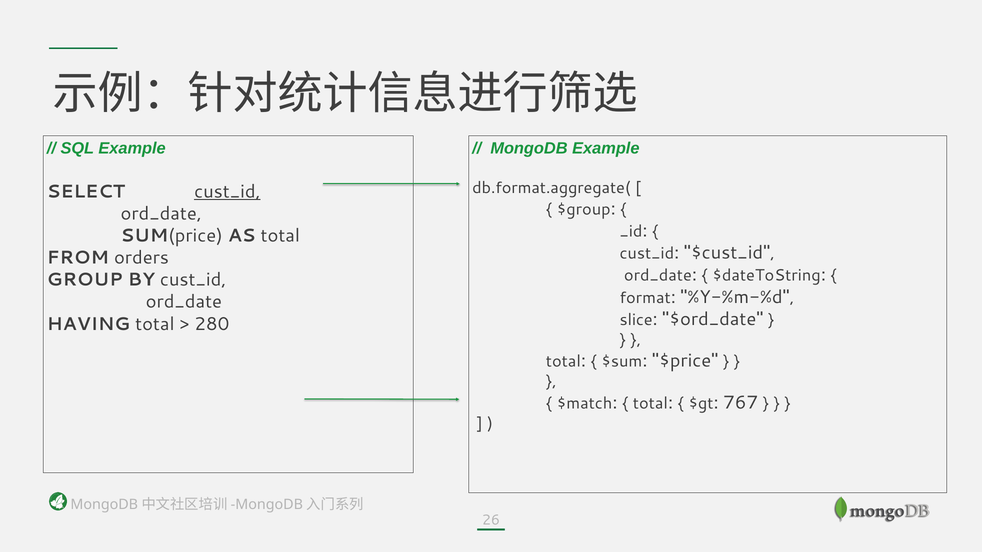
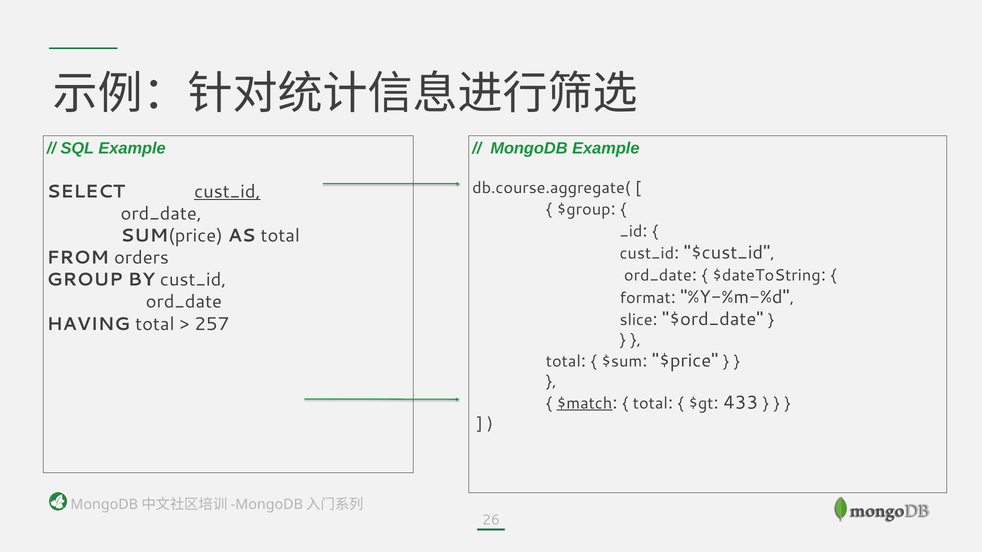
db.format.aggregate(: db.format.aggregate( -> db.course.aggregate( (551, 188)
280: 280 -> 257 (212, 324)
$match underline: none -> present (585, 403)
767: 767 -> 433 (741, 403)
